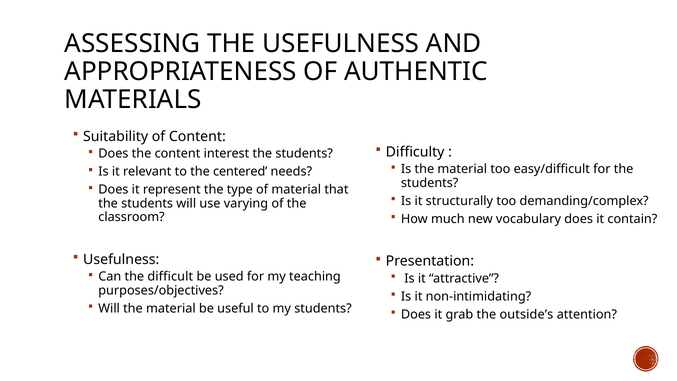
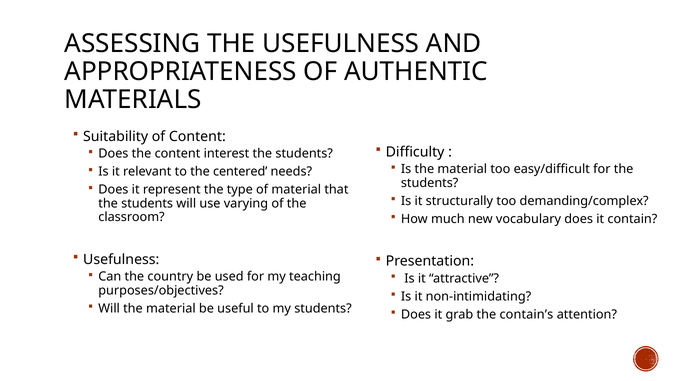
difficult: difficult -> country (170, 277)
outside’s: outside’s -> contain’s (526, 314)
